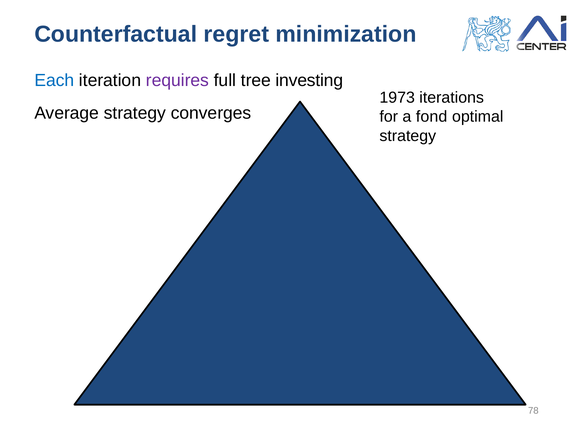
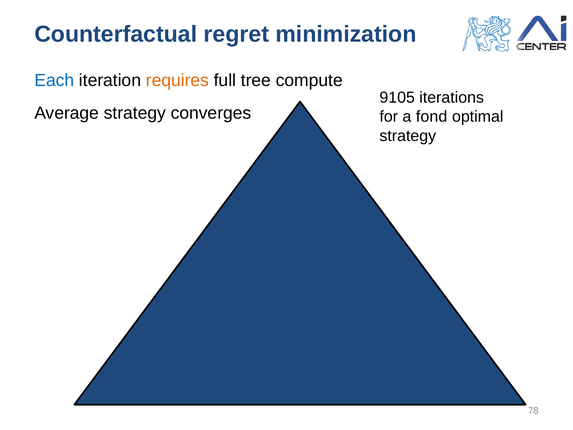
requires colour: purple -> orange (177, 80)
investing: investing -> compute (309, 80)
1973: 1973 -> 9105 (397, 98)
